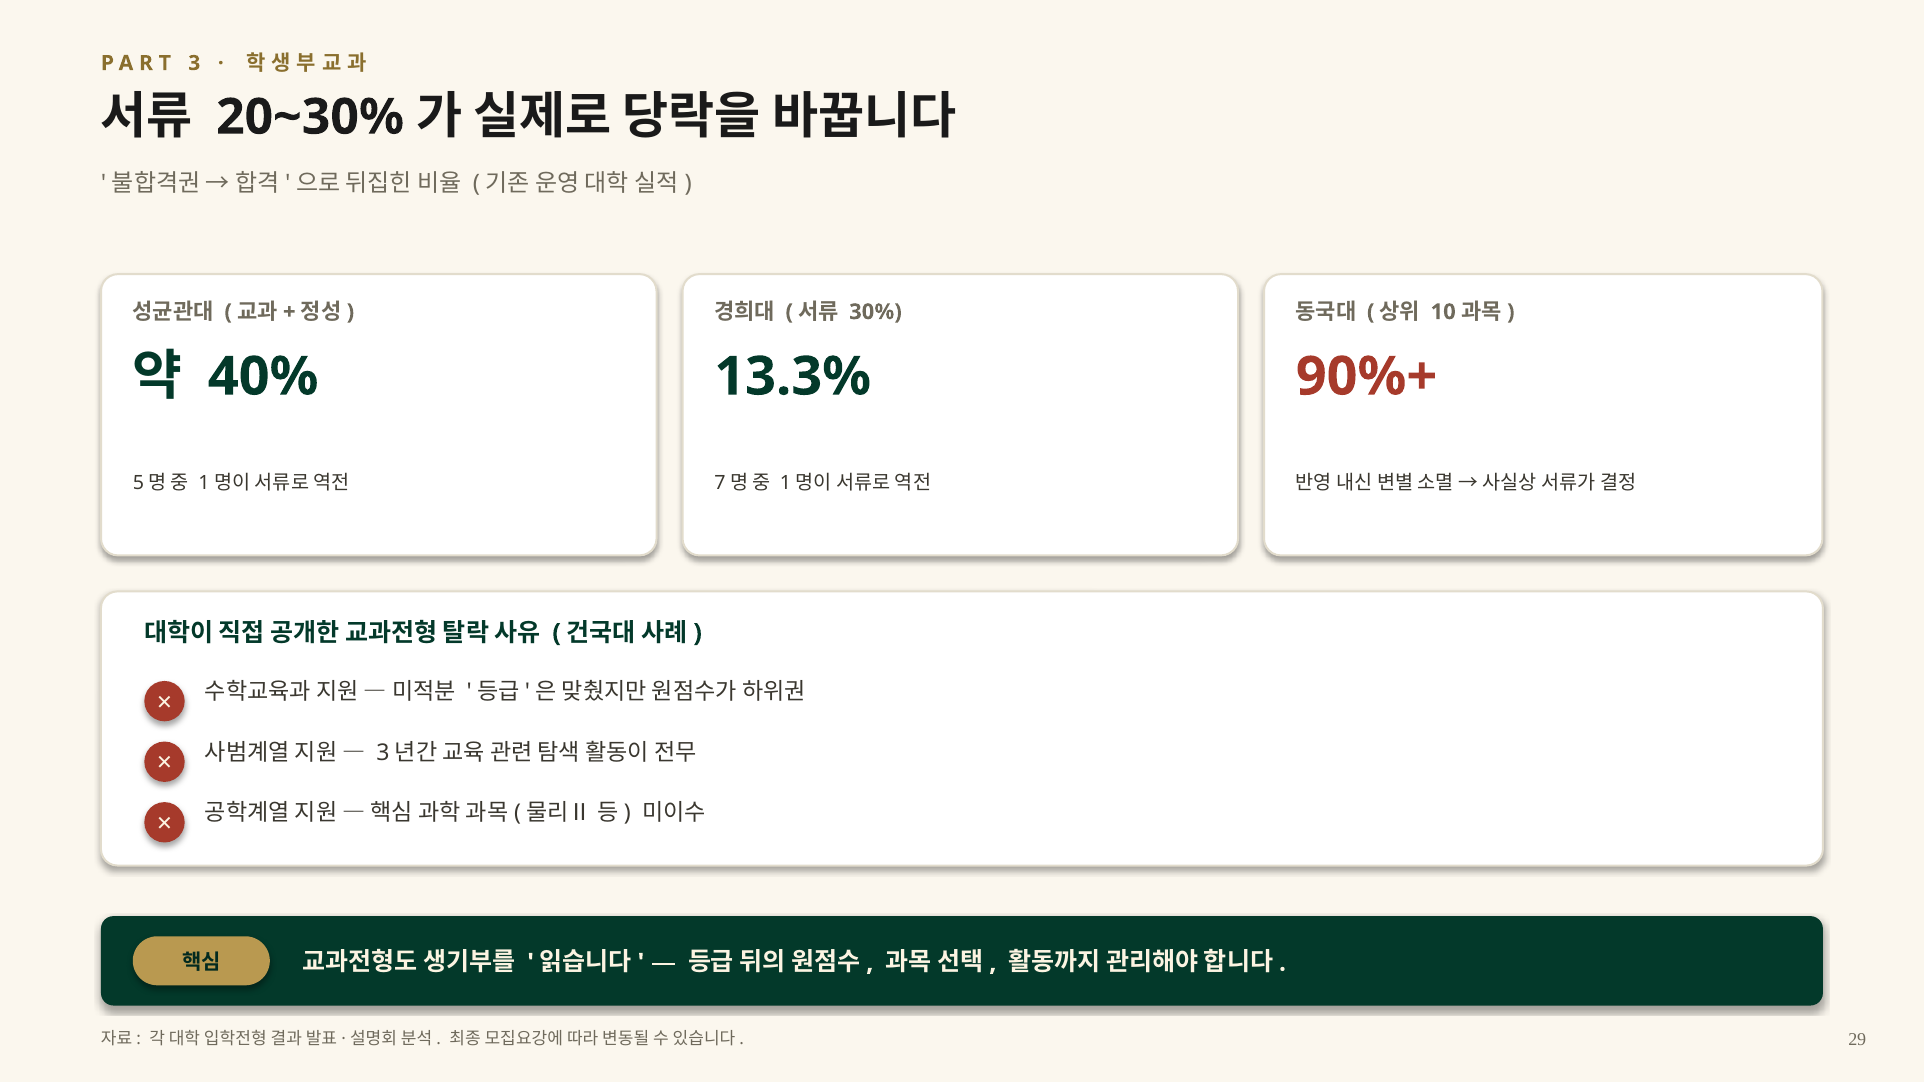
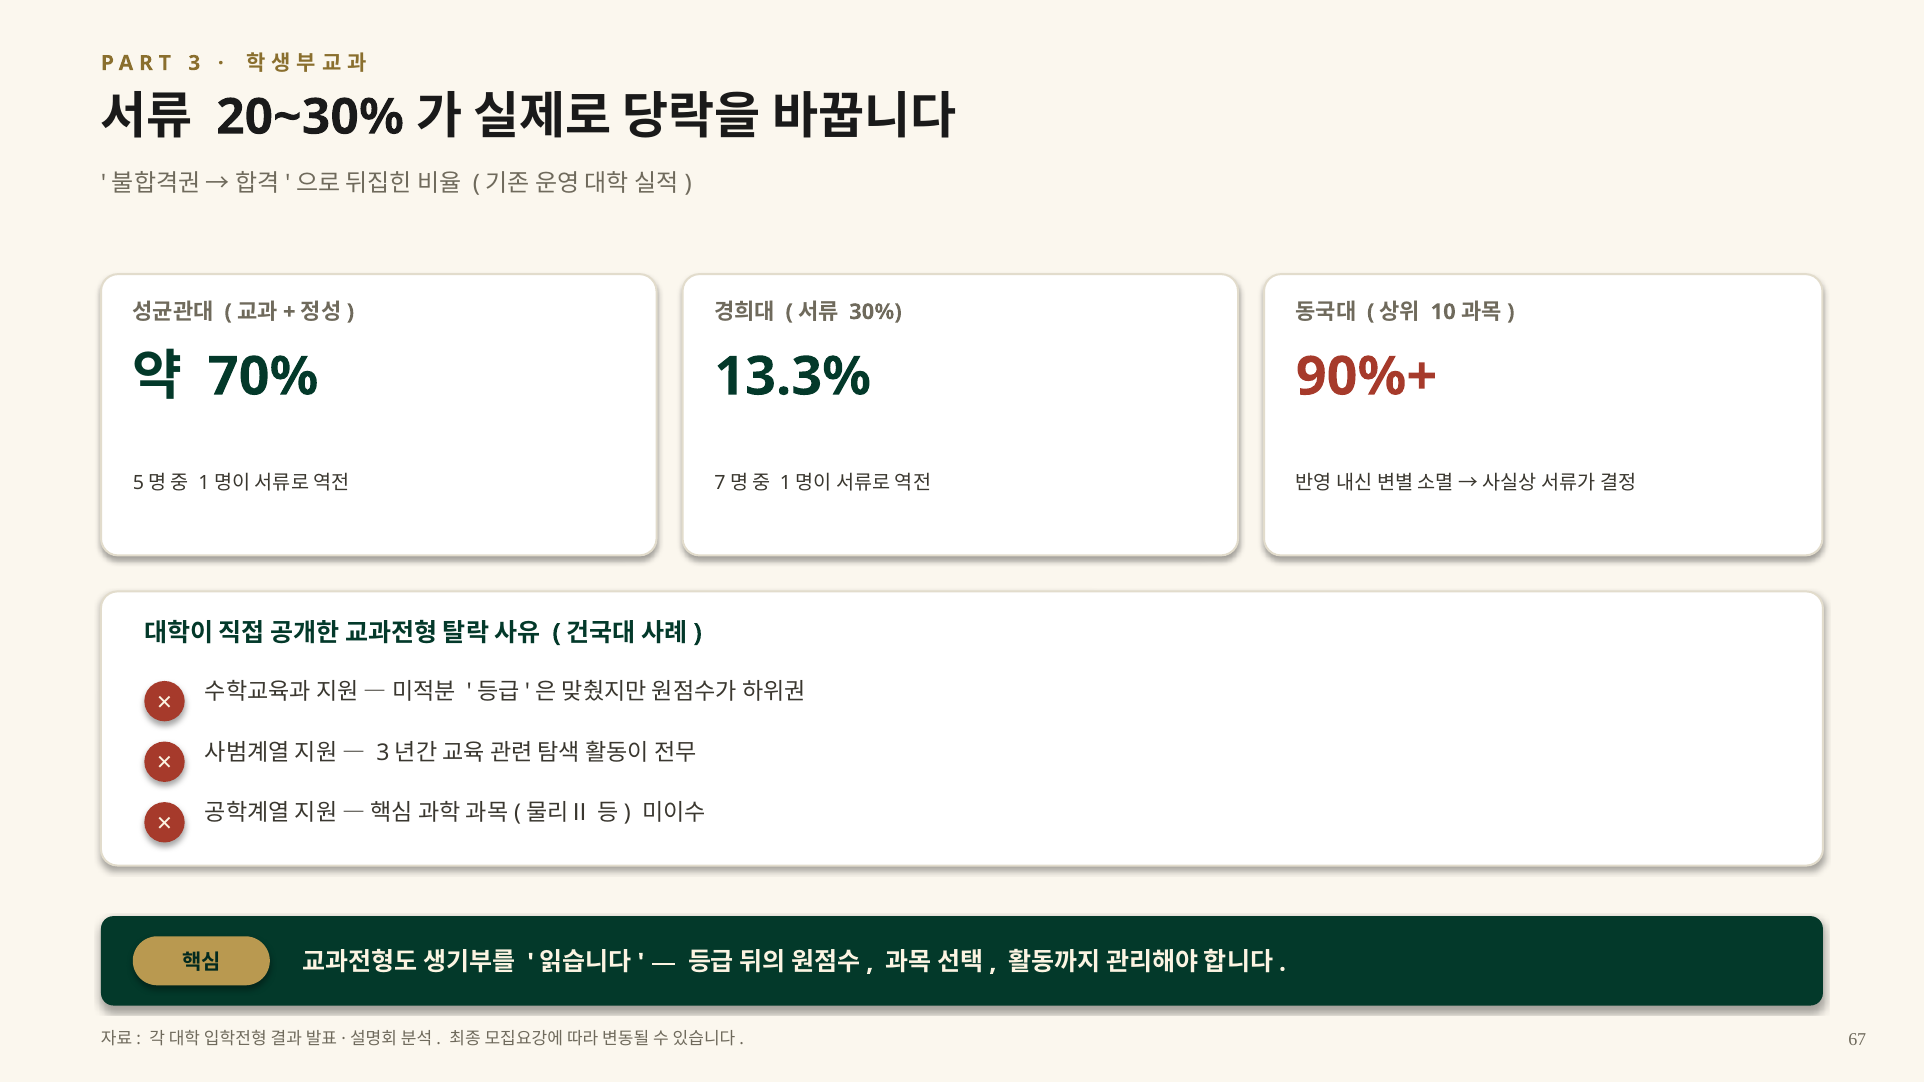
40%: 40% -> 70% (263, 377)
29: 29 -> 67 (1857, 1039)
